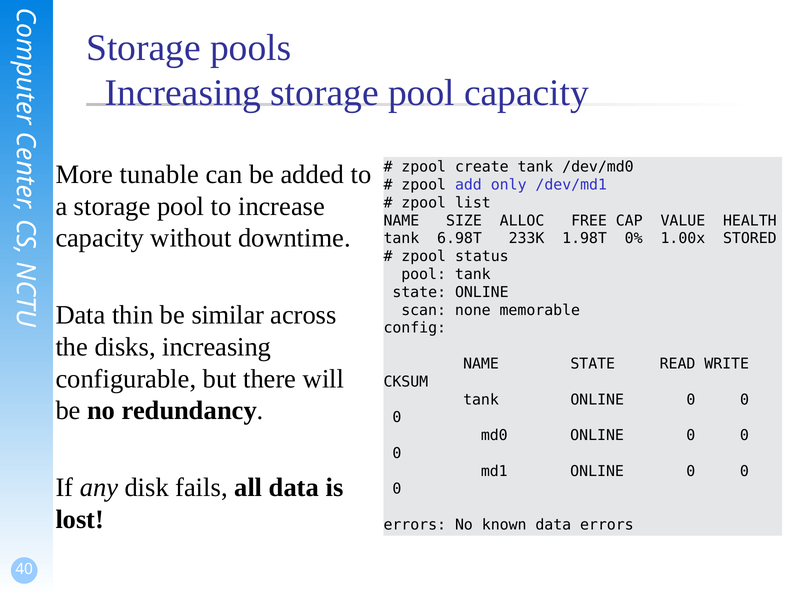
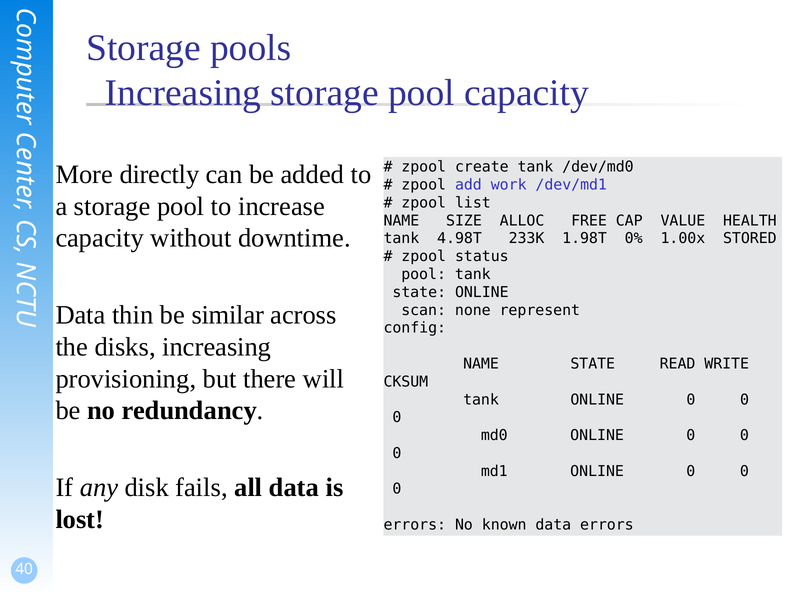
tunable: tunable -> directly (159, 174)
only: only -> work (509, 185)
6.98T: 6.98T -> 4.98T (459, 239)
memorable: memorable -> represent (540, 310)
configurable: configurable -> provisioning (126, 379)
